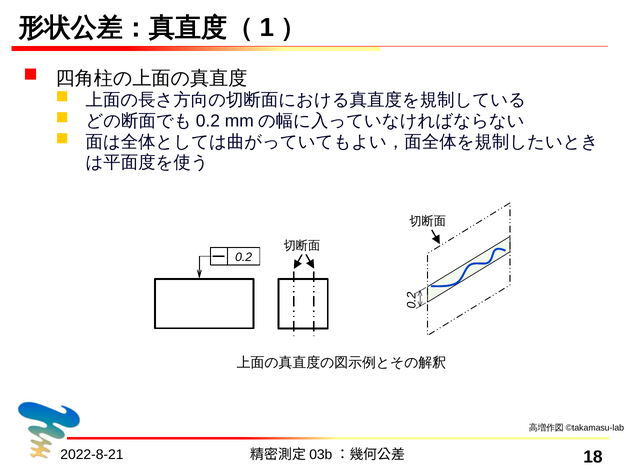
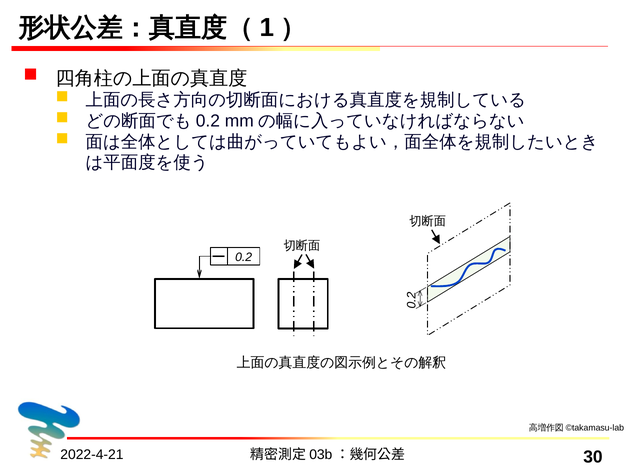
2022-8-21: 2022-8-21 -> 2022-4-21 (92, 454)
18: 18 -> 30 (593, 457)
